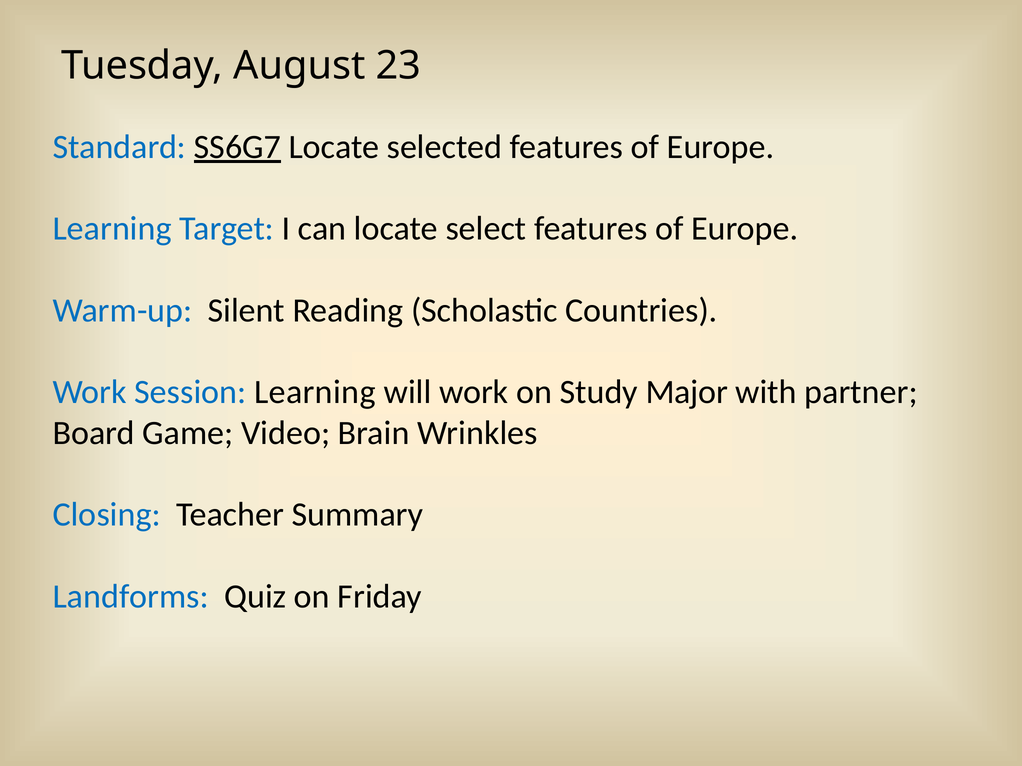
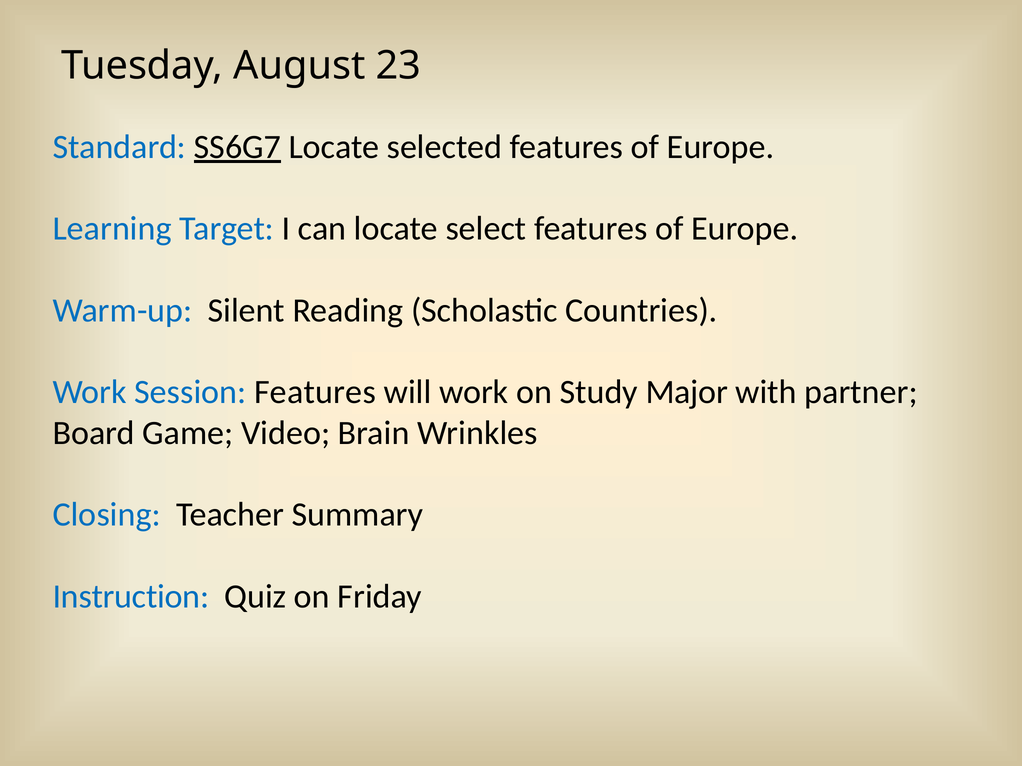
Session Learning: Learning -> Features (315, 392)
Landforms: Landforms -> Instruction (131, 597)
